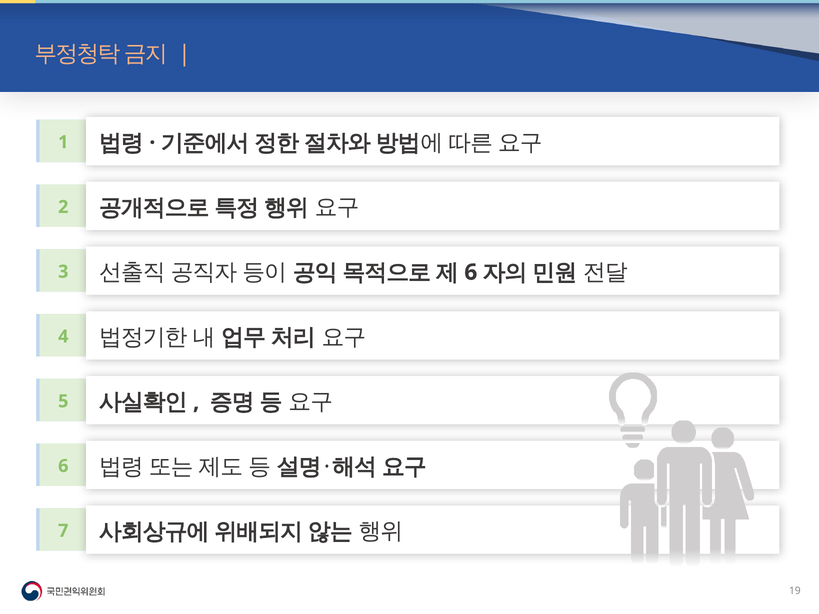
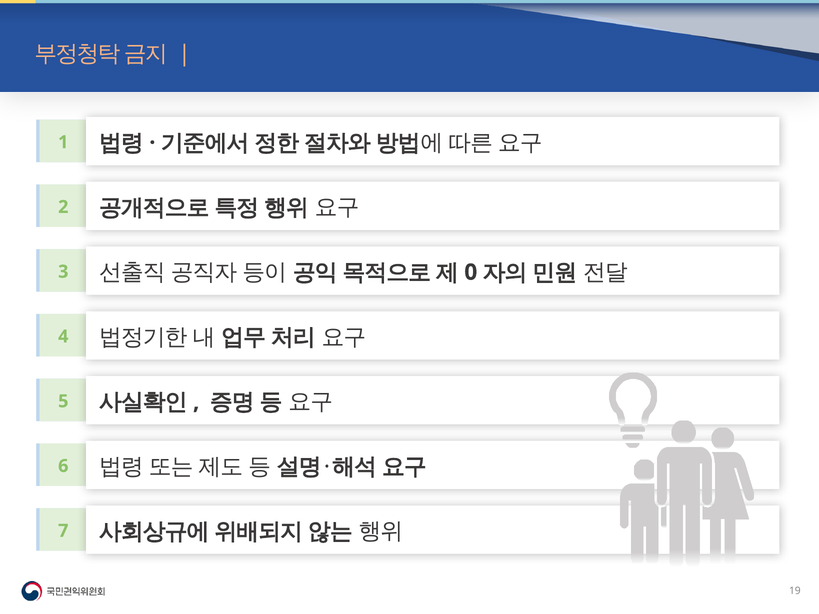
6: 6 -> 0 (471, 272)
